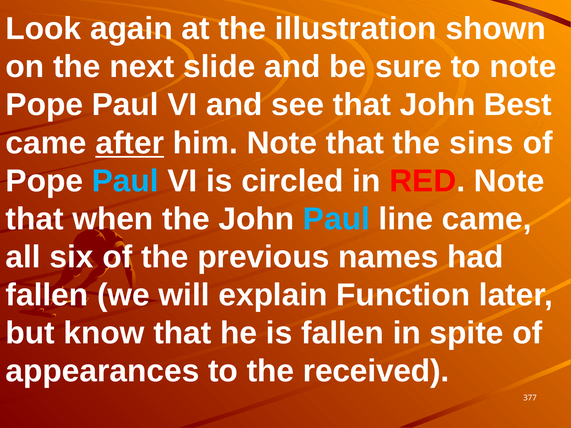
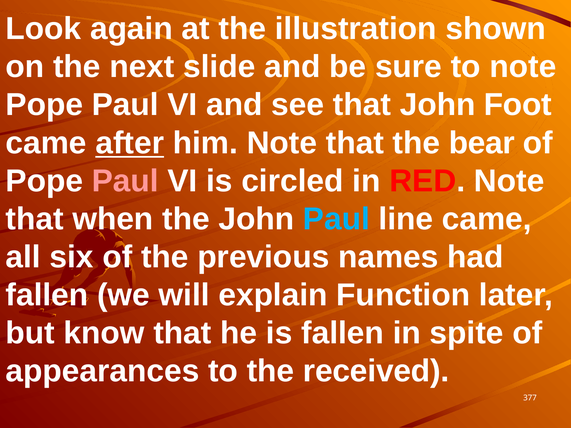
Best: Best -> Foot (518, 105)
sins: sins -> bear (482, 143)
Paul colour: light blue -> pink (125, 181)
